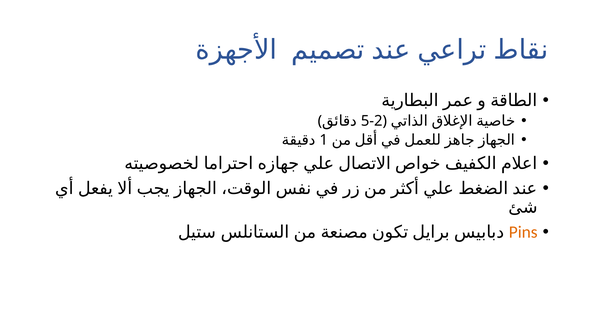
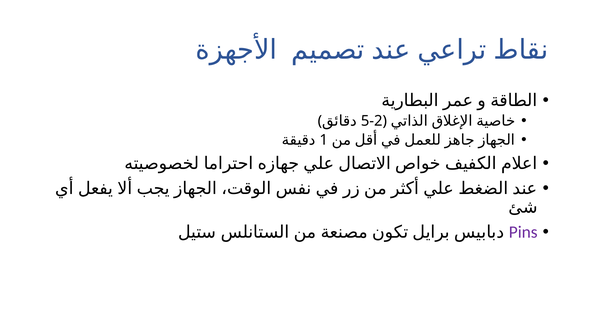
Pins colour: orange -> purple (523, 232)
